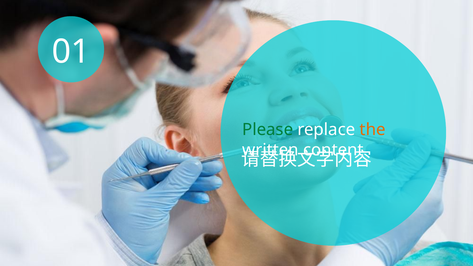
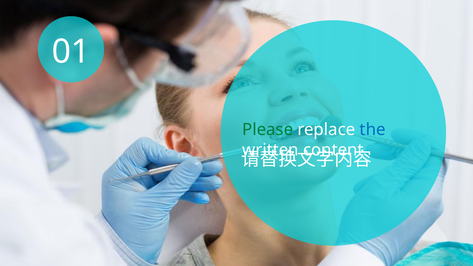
the colour: orange -> blue (373, 130)
